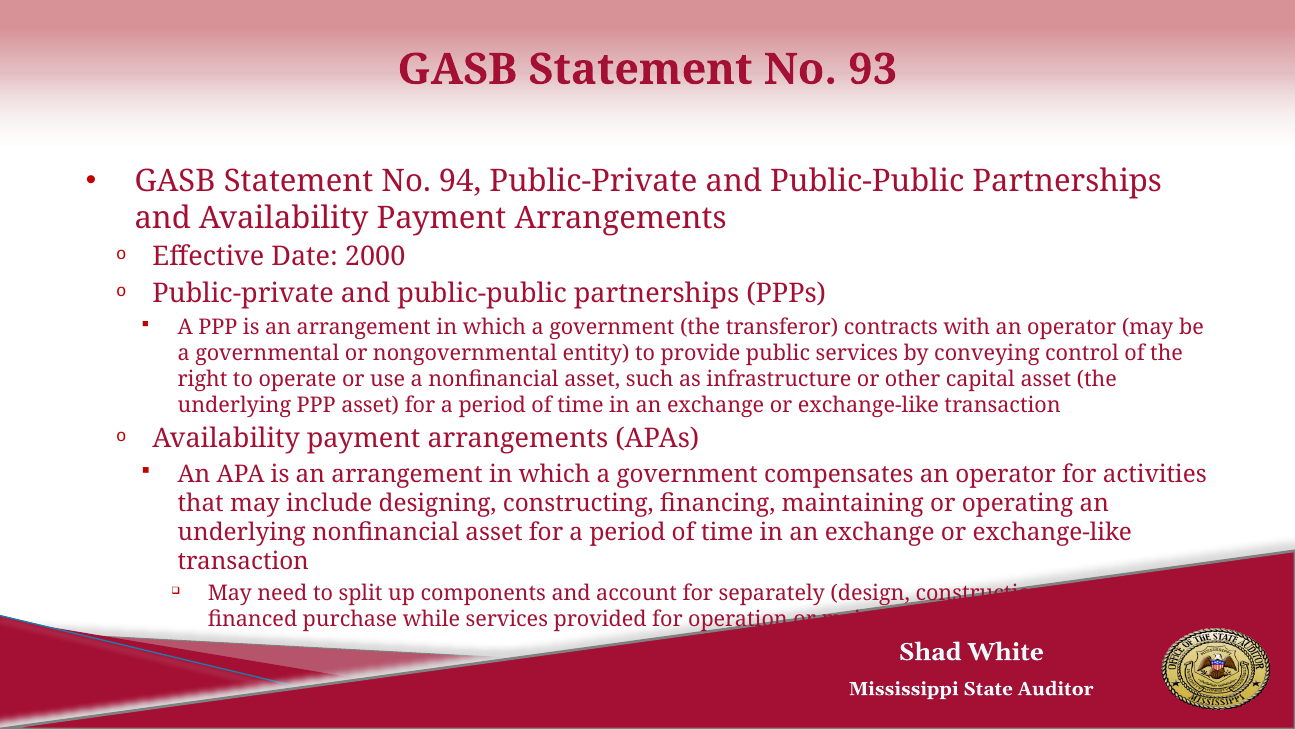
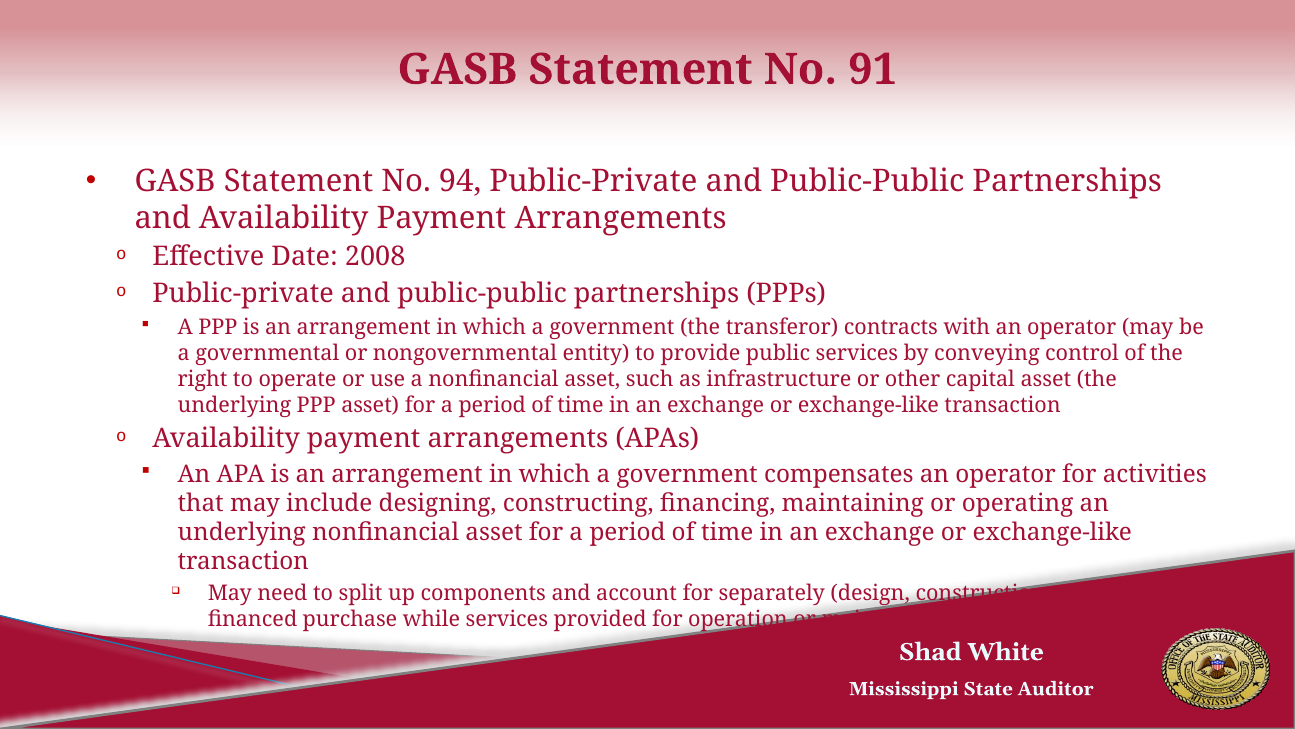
93: 93 -> 91 (873, 69)
2000: 2000 -> 2008 (375, 257)
